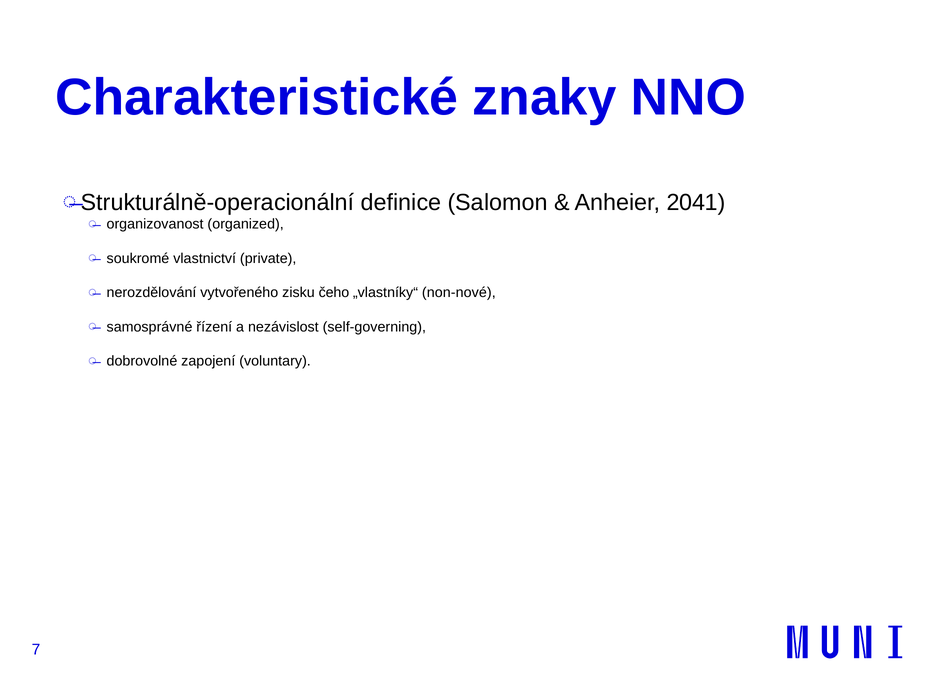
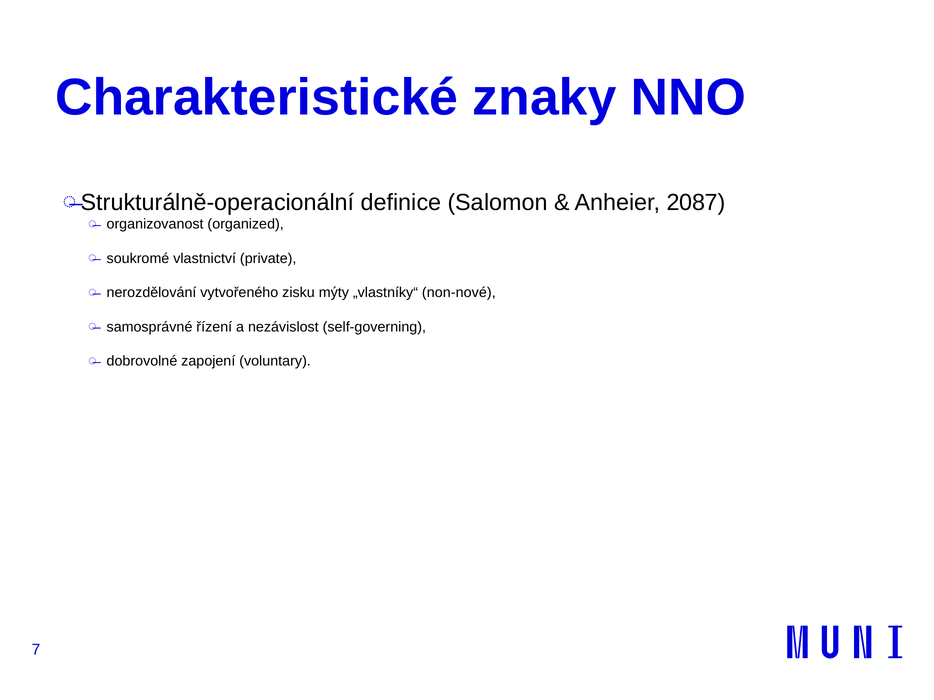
2041: 2041 -> 2087 (696, 202)
čeho: čeho -> mýty (334, 293)
